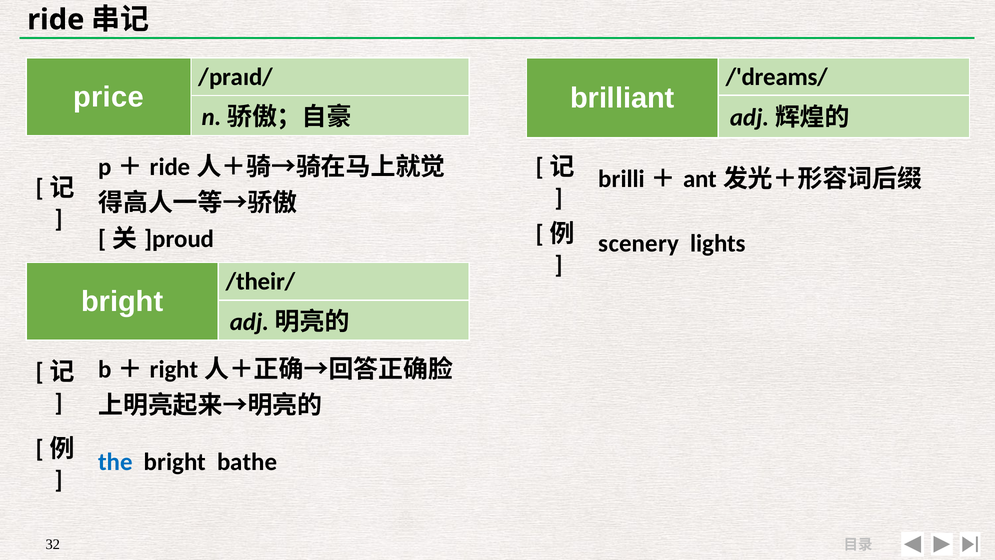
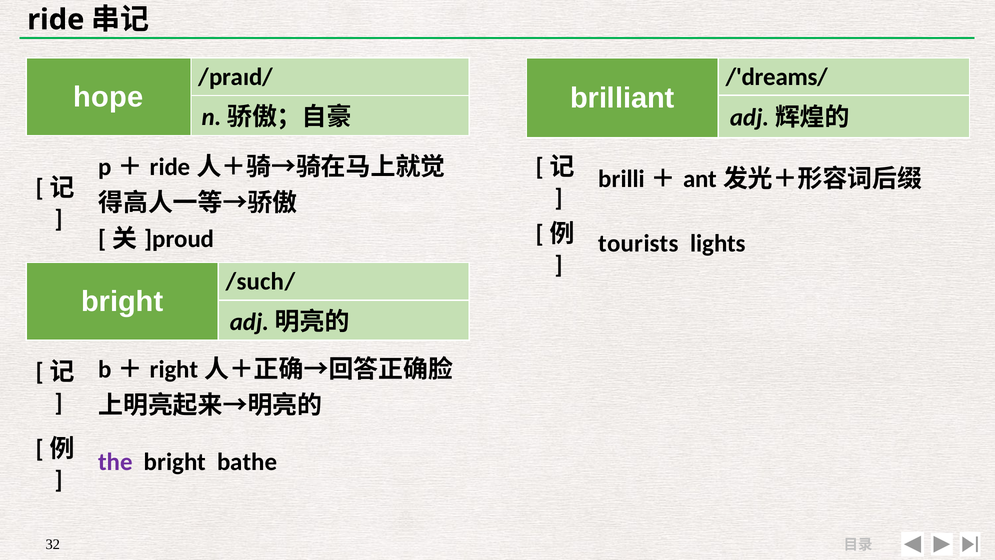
price: price -> hope (109, 97)
scenery: scenery -> tourists (639, 244)
/their/: /their/ -> /such/ (260, 281)
the colour: blue -> purple (115, 462)
